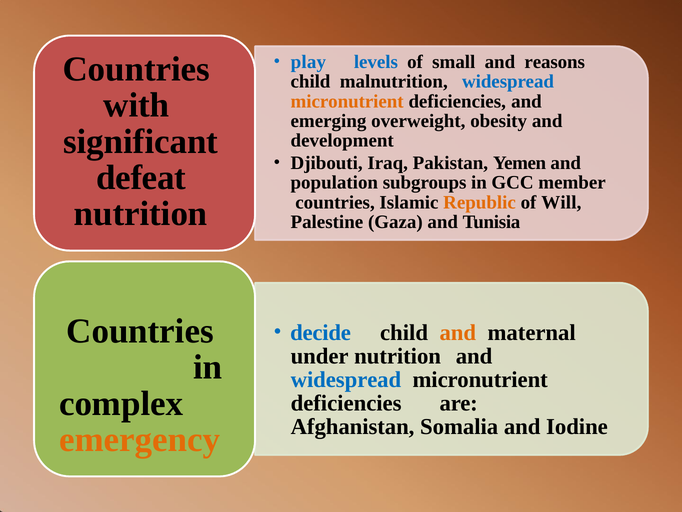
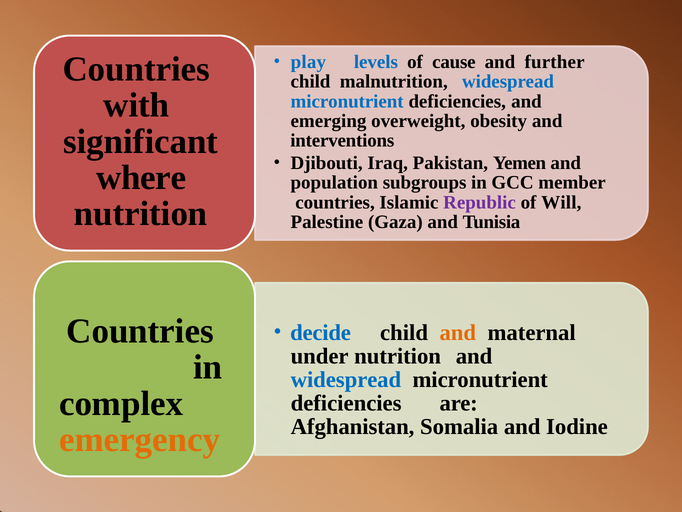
small: small -> cause (454, 62)
reasons: reasons -> further (555, 62)
micronutrient colour: orange -> blue (347, 101)
development: development -> interventions (342, 140)
defeat: defeat -> where (141, 178)
Republic colour: orange -> purple (480, 202)
